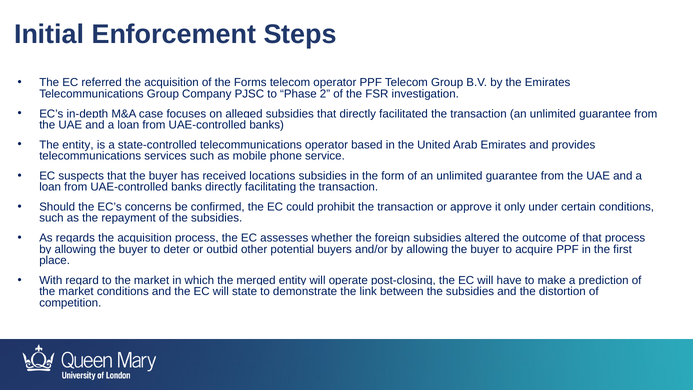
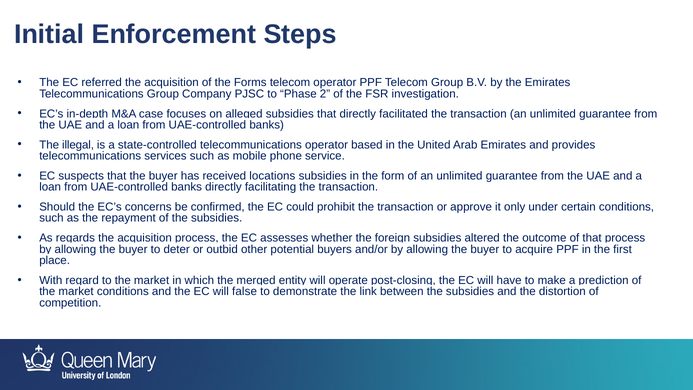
The entity: entity -> illegal (78, 145)
state: state -> false (245, 291)
